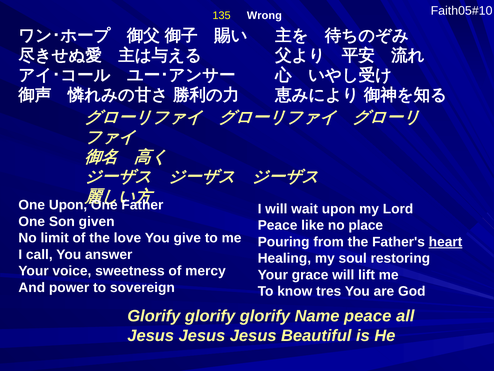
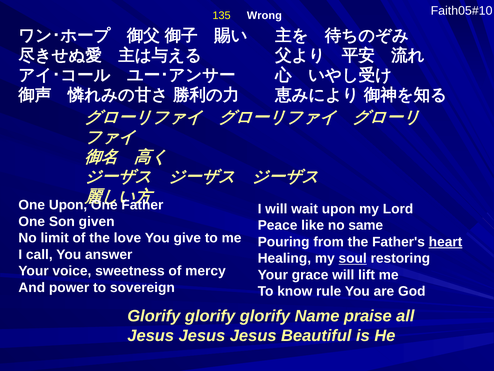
place: place -> same (366, 225)
soul underline: none -> present (353, 258)
tres: tres -> rule (329, 291)
Name peace: peace -> praise (368, 316)
